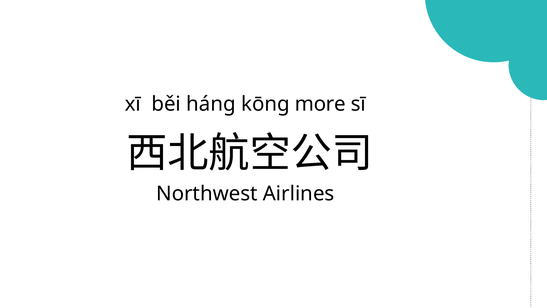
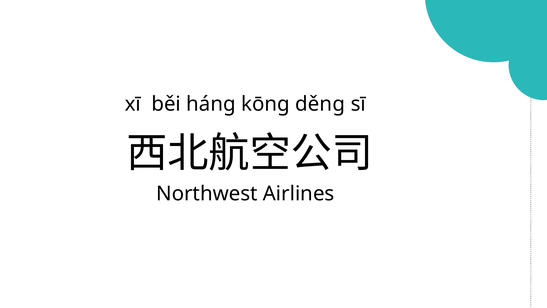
more: more -> děng (320, 104)
